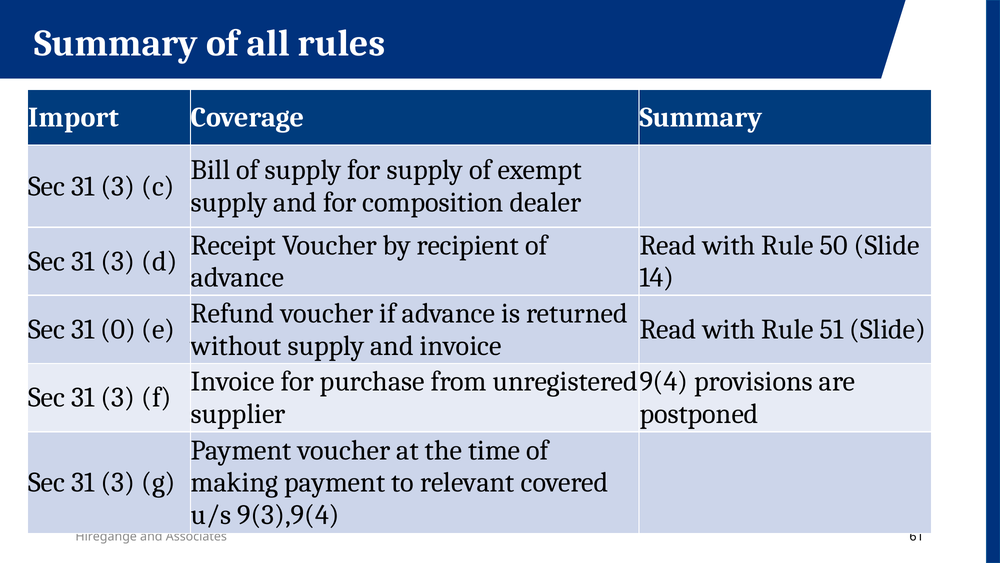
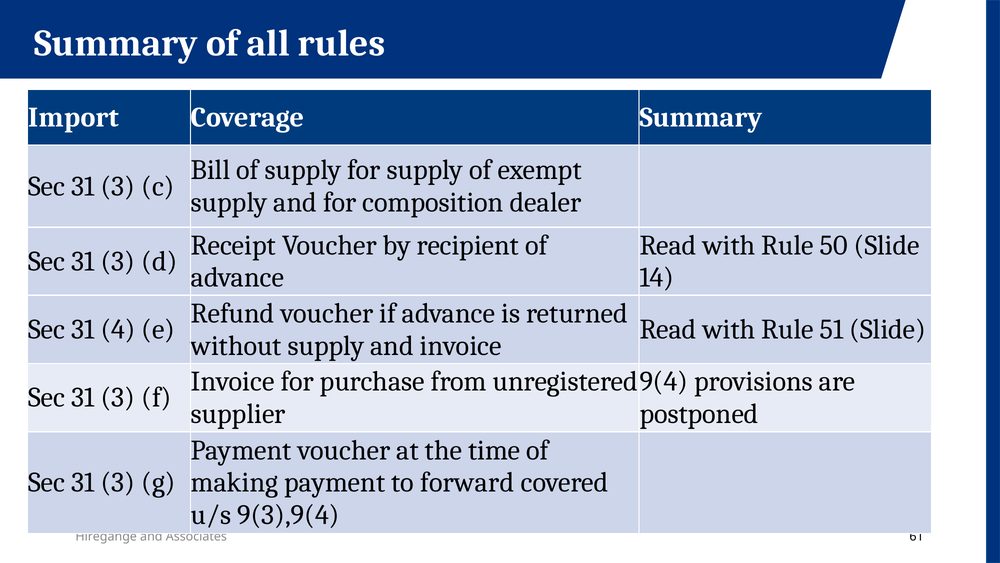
0: 0 -> 4 (118, 329)
relevant: relevant -> forward (467, 482)
